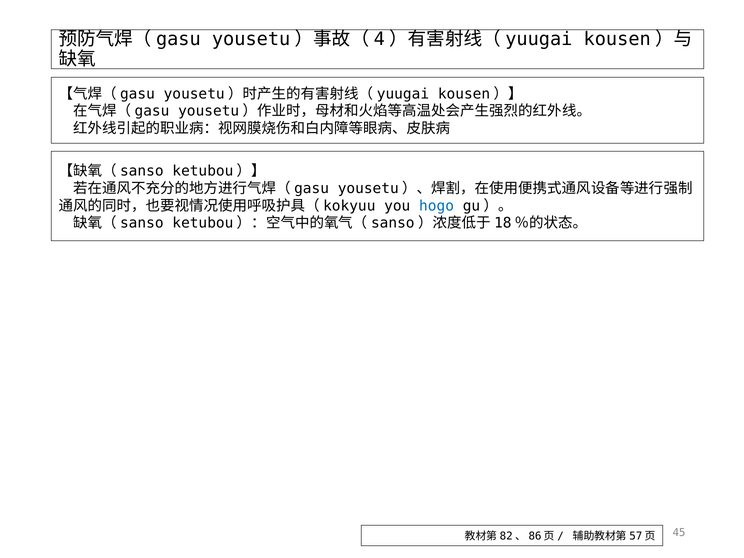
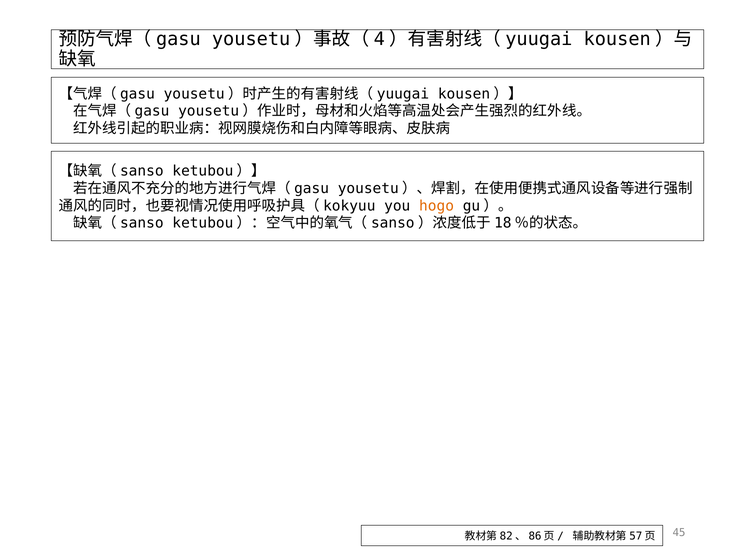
hogo colour: blue -> orange (437, 206)
